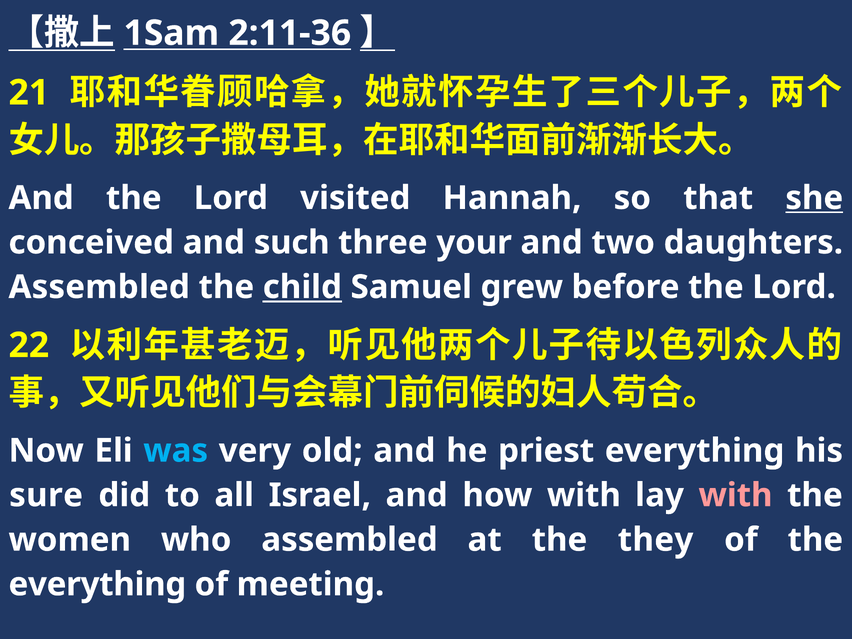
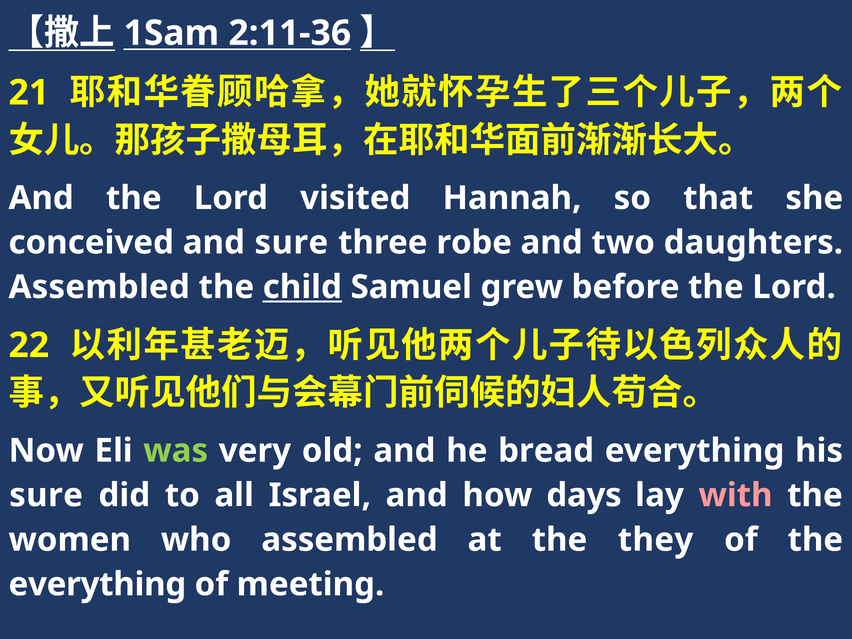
she underline: present -> none (814, 198)
and such: such -> sure (291, 243)
your: your -> robe (474, 243)
was colour: light blue -> light green (176, 451)
priest: priest -> bread (546, 451)
how with: with -> days (584, 495)
